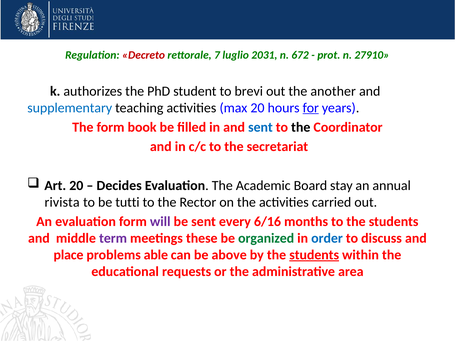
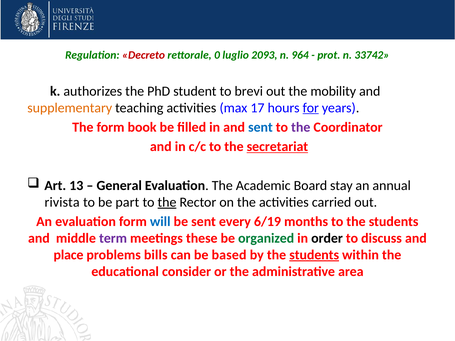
7: 7 -> 0 (217, 55)
2031: 2031 -> 2093 (264, 55)
672: 672 -> 964 (300, 55)
27910: 27910 -> 33742 (372, 55)
another: another -> mobility (333, 91)
supplementary colour: blue -> orange (70, 108)
max 20: 20 -> 17 (257, 108)
the colour: black -> purple (301, 127)
secretariat underline: none -> present (277, 147)
Art 20: 20 -> 13 (76, 186)
Decides: Decides -> General (119, 186)
tutti: tutti -> part (127, 202)
the underline: none -> present (167, 202)
will colour: purple -> blue (160, 222)
6/16: 6/16 -> 6/19 (268, 222)
order colour: blue -> black (327, 238)
able: able -> bills (156, 255)
above: above -> based (229, 255)
requests: requests -> consider (187, 272)
